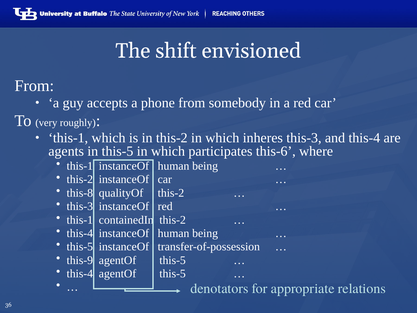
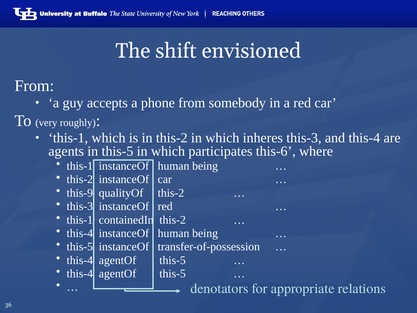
this-8: this-8 -> this-9 (80, 193)
this-9: this-9 -> this-4 (80, 260)
